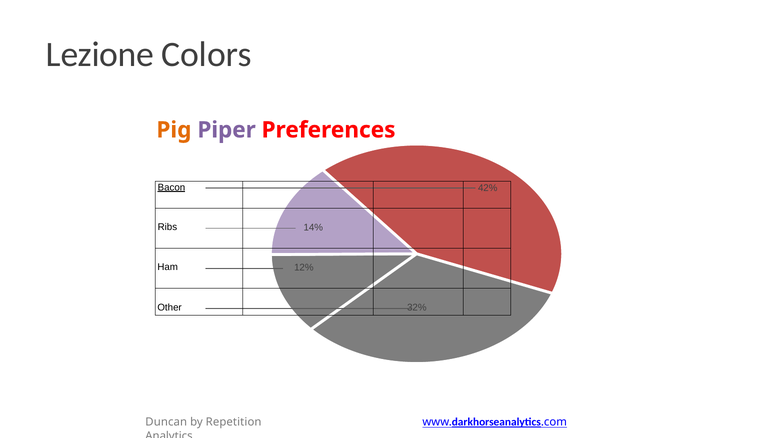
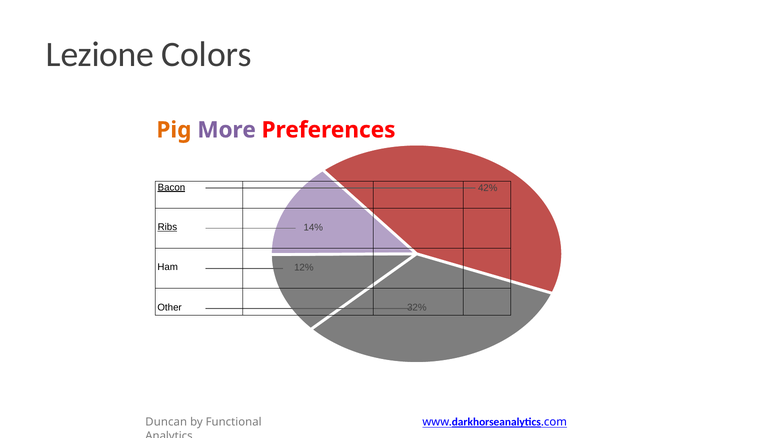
Piper: Piper -> More (227, 130)
Ribs underline: none -> present (167, 227)
Repetition: Repetition -> Functional (234, 422)
